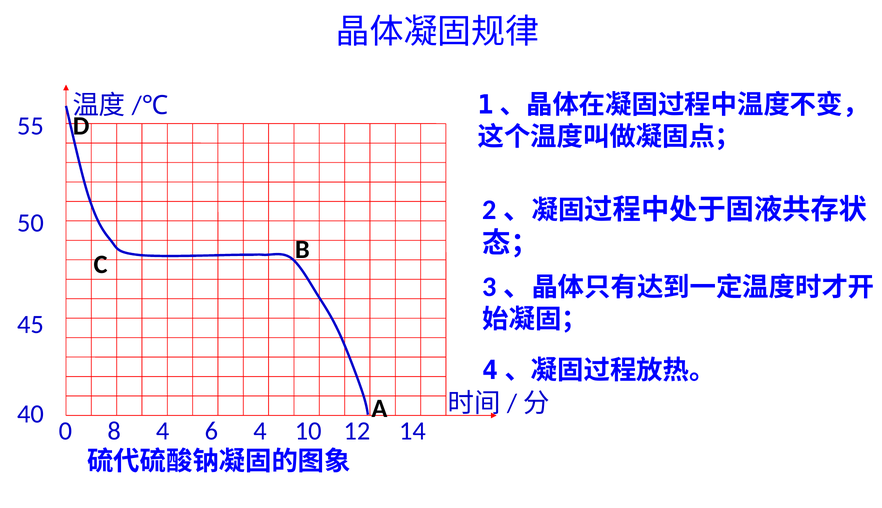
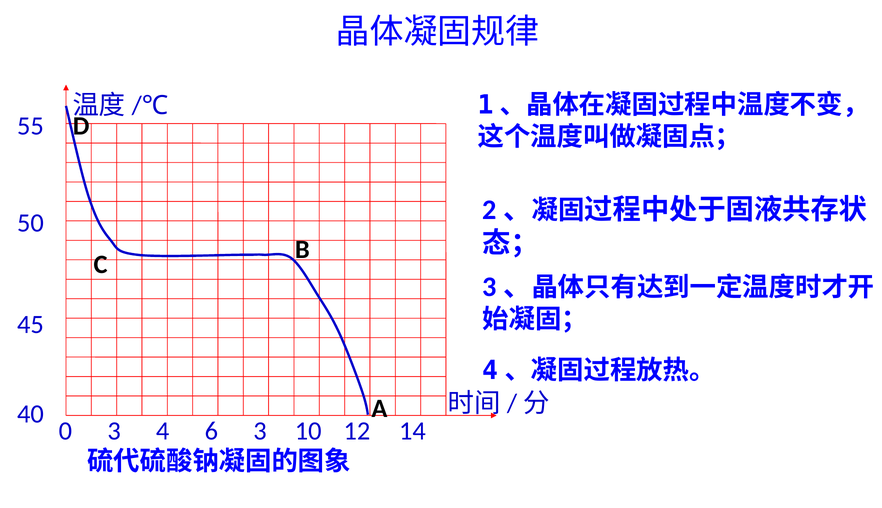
0 8: 8 -> 3 (114, 431)
6 4: 4 -> 3 (260, 431)
